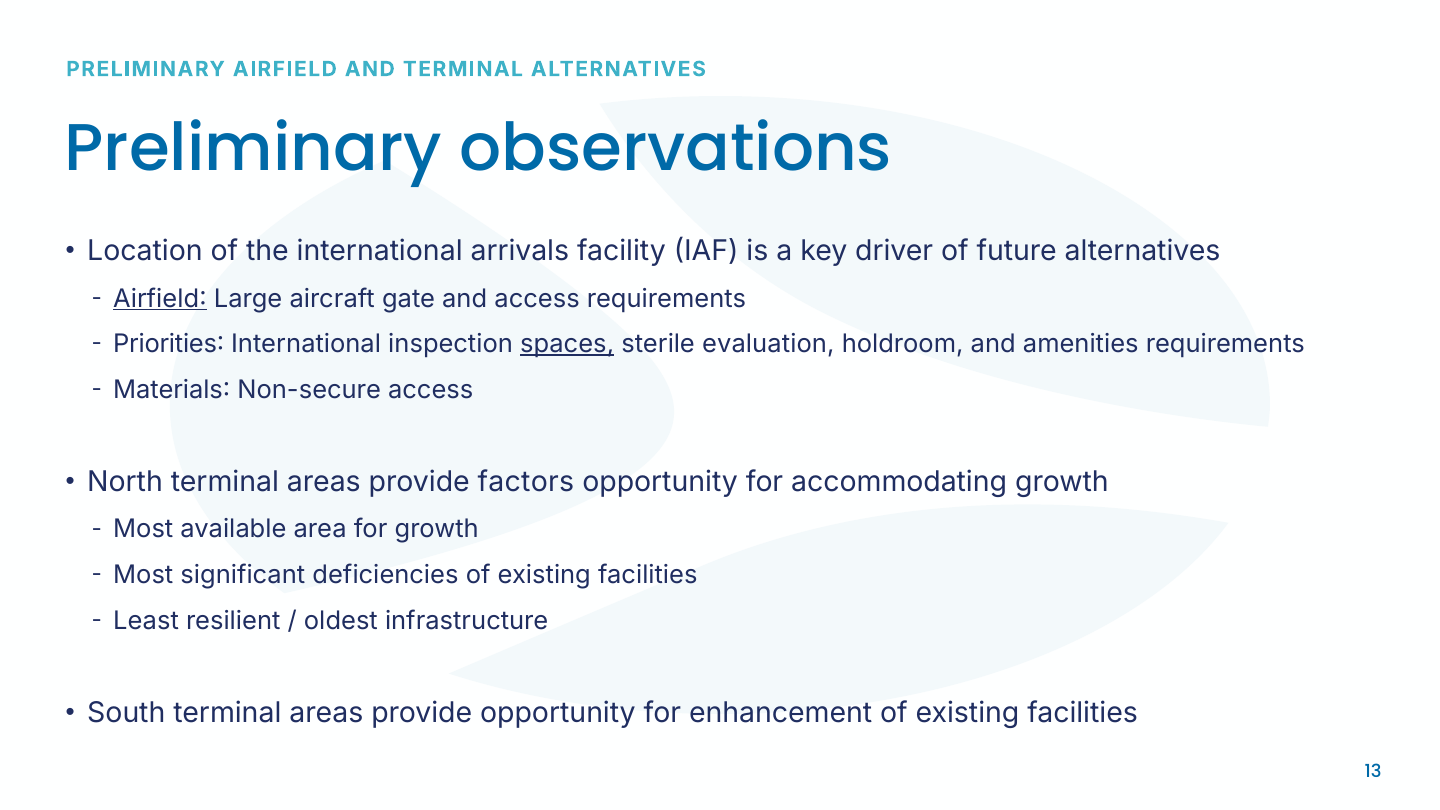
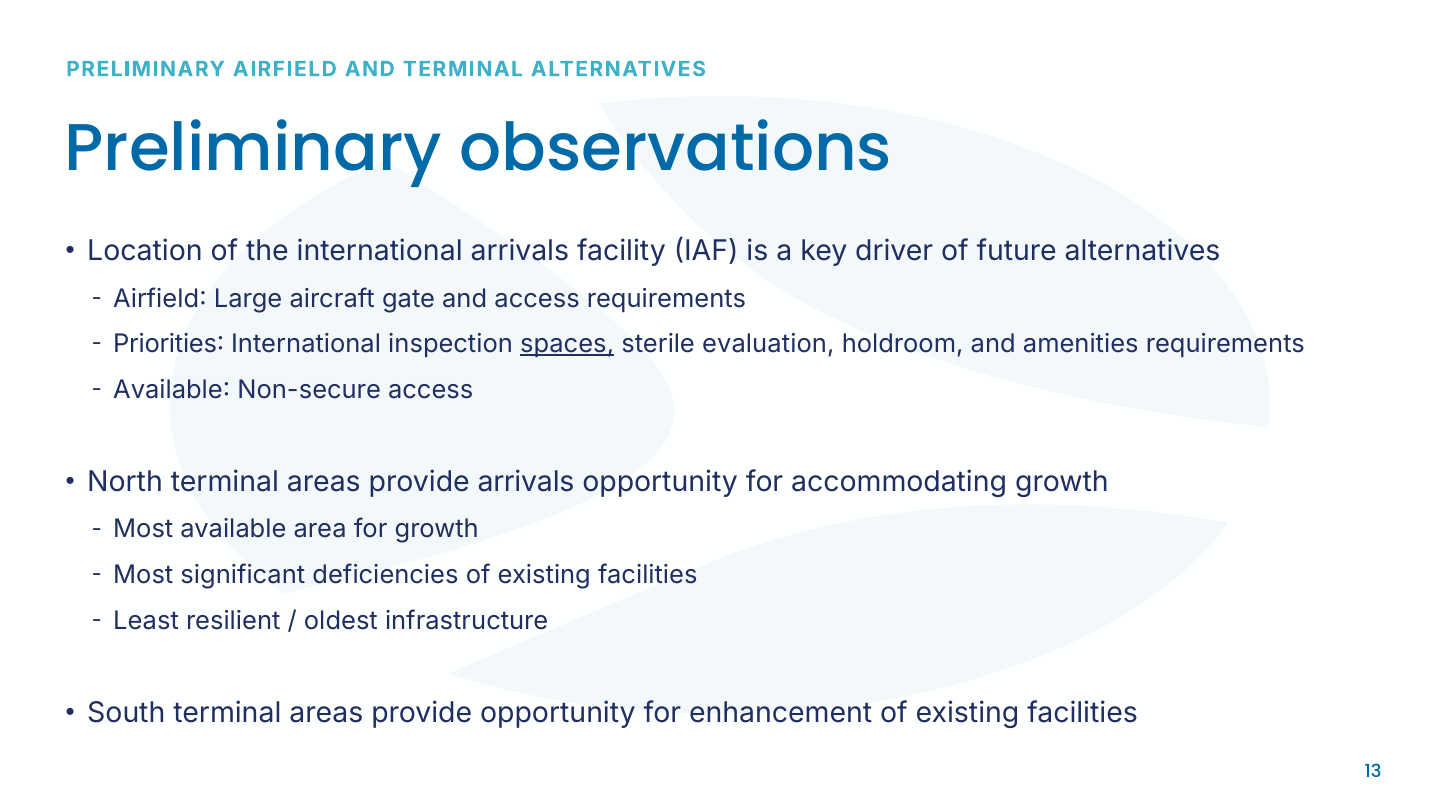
Airfield underline: present -> none (160, 299)
Materials: Materials -> Available (172, 390)
provide factors: factors -> arrivals (526, 482)
